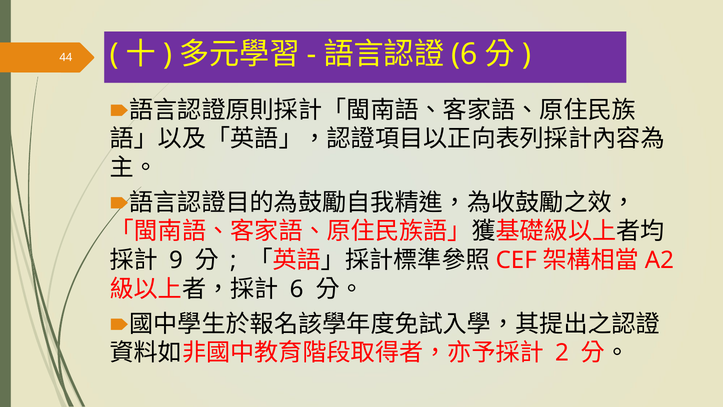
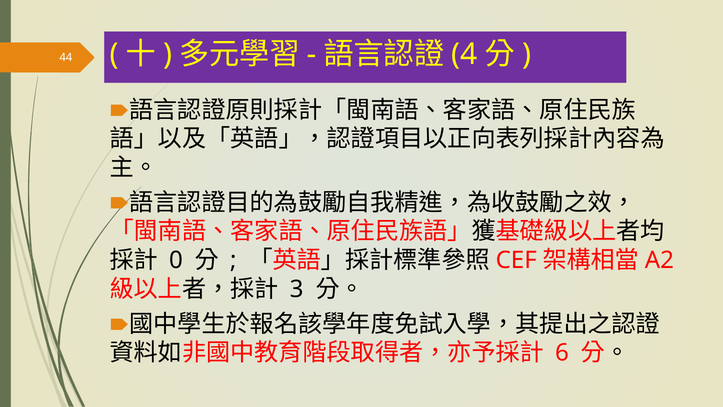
6: 6 -> 4 (464, 54)
9: 9 -> 0 (176, 260)
6: 6 -> 3 (297, 289)
2: 2 -> 6 (562, 353)
